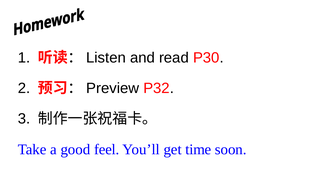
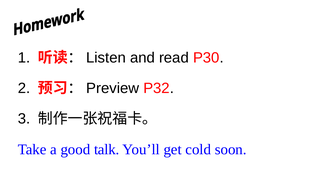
feel: feel -> talk (107, 150)
time: time -> cold (198, 150)
